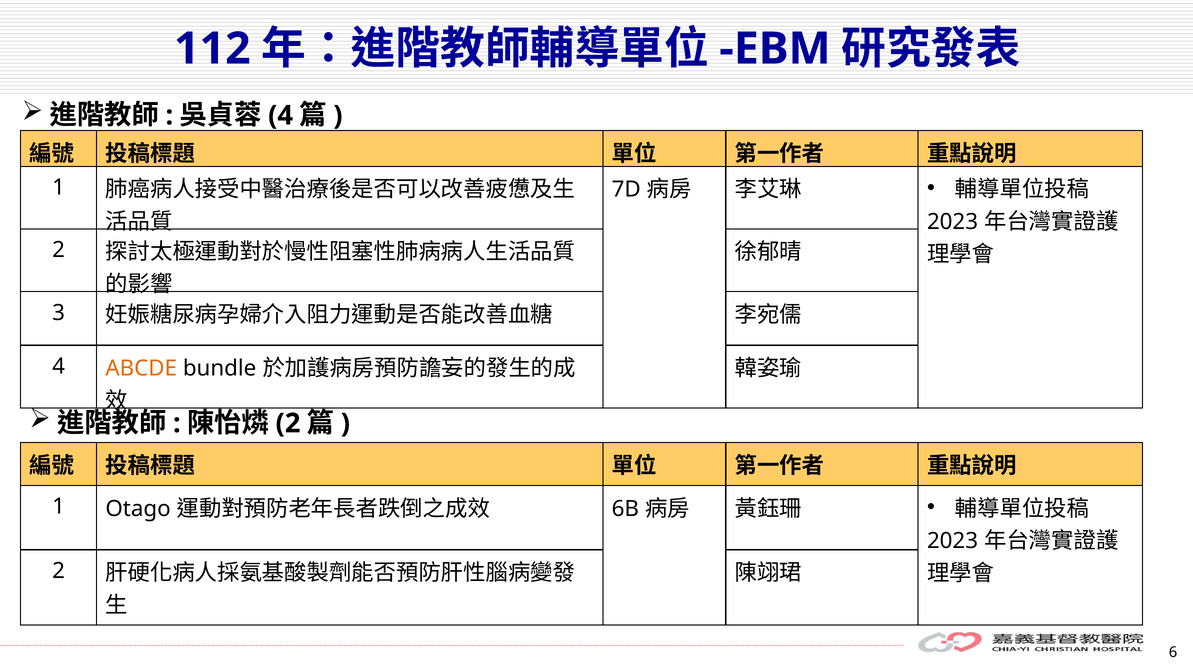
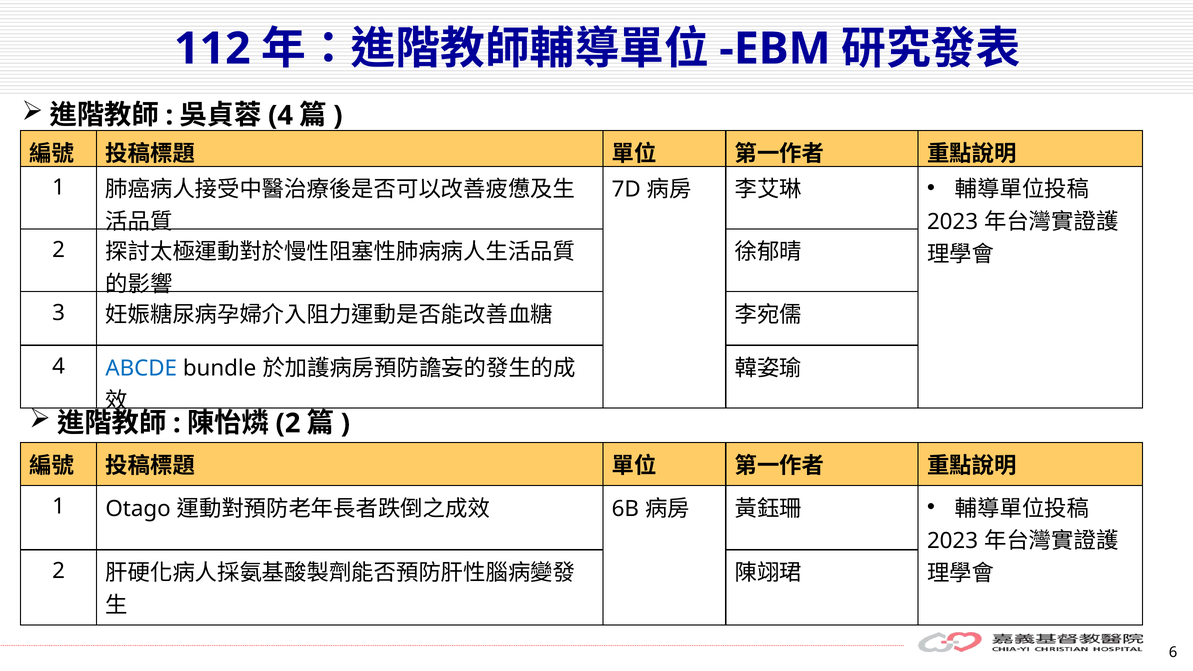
ABCDE colour: orange -> blue (141, 368)
